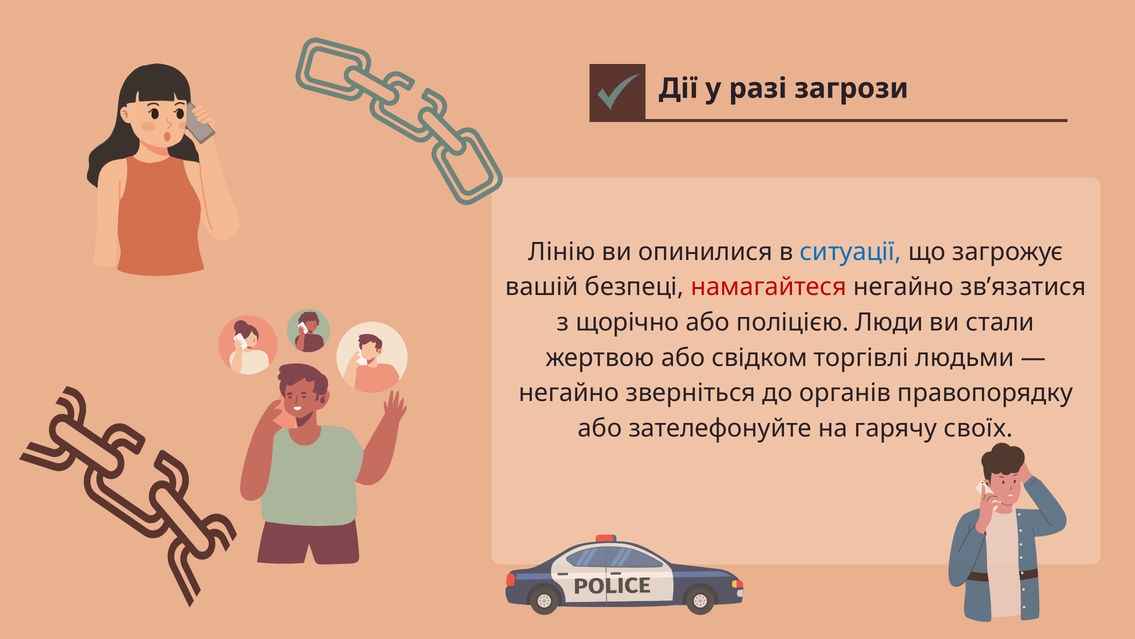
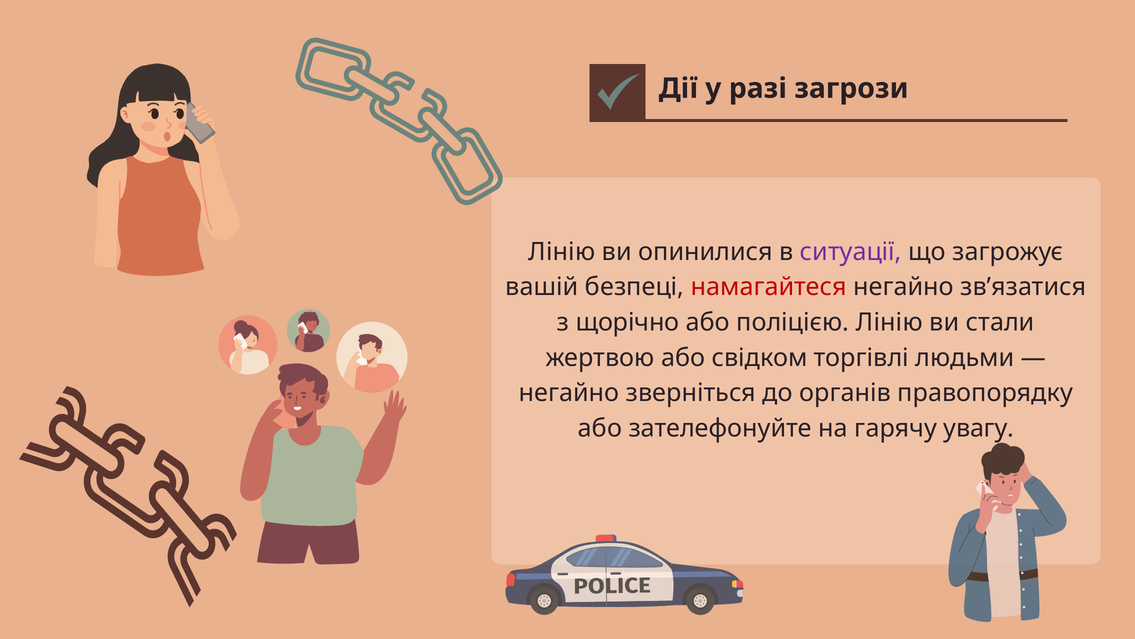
ситуації colour: blue -> purple (851, 252)
поліцією Люди: Люди -> Лінію (889, 322)
своїх: своїх -> увагу (979, 428)
